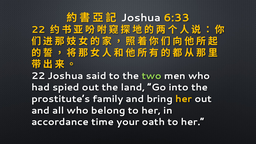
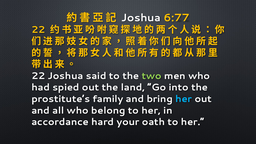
6:33: 6:33 -> 6:77 (177, 18)
her colour: yellow -> light blue (184, 99)
time: time -> hard (103, 122)
